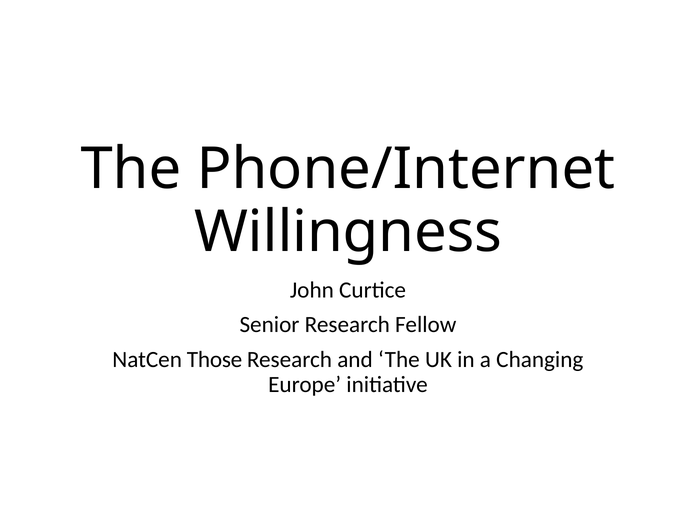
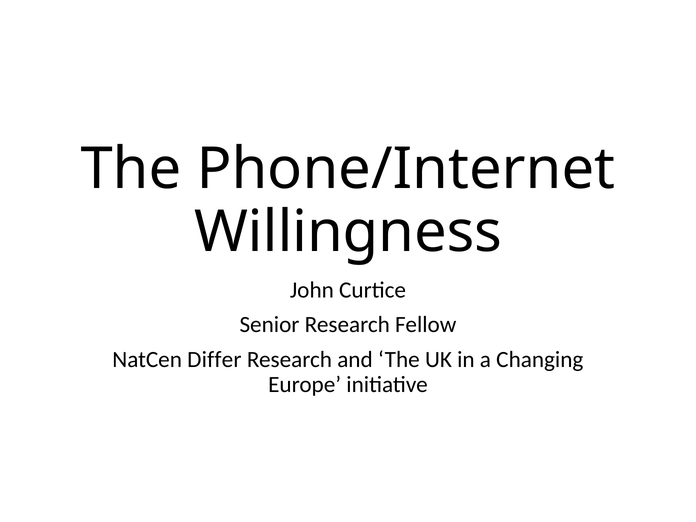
Those: Those -> Differ (214, 359)
